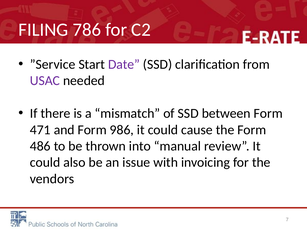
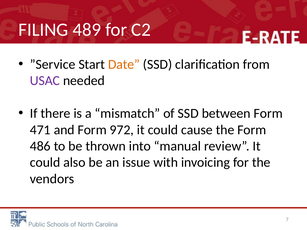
786: 786 -> 489 (87, 30)
Date colour: purple -> orange (124, 64)
986: 986 -> 972 (122, 130)
